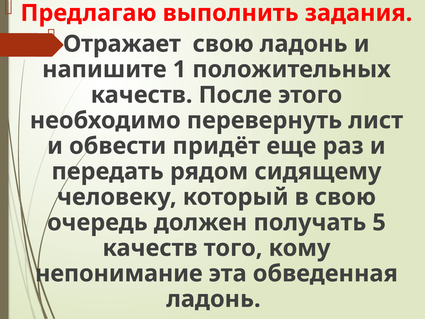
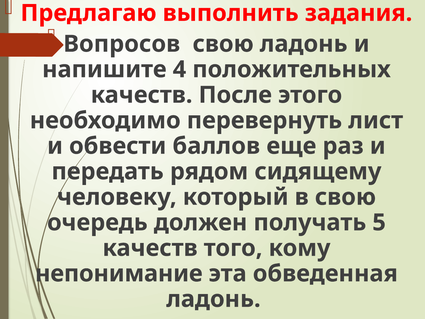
Отражает: Отражает -> Вопросов (122, 44)
1: 1 -> 4 (179, 69)
придёт: придёт -> баллов (216, 146)
